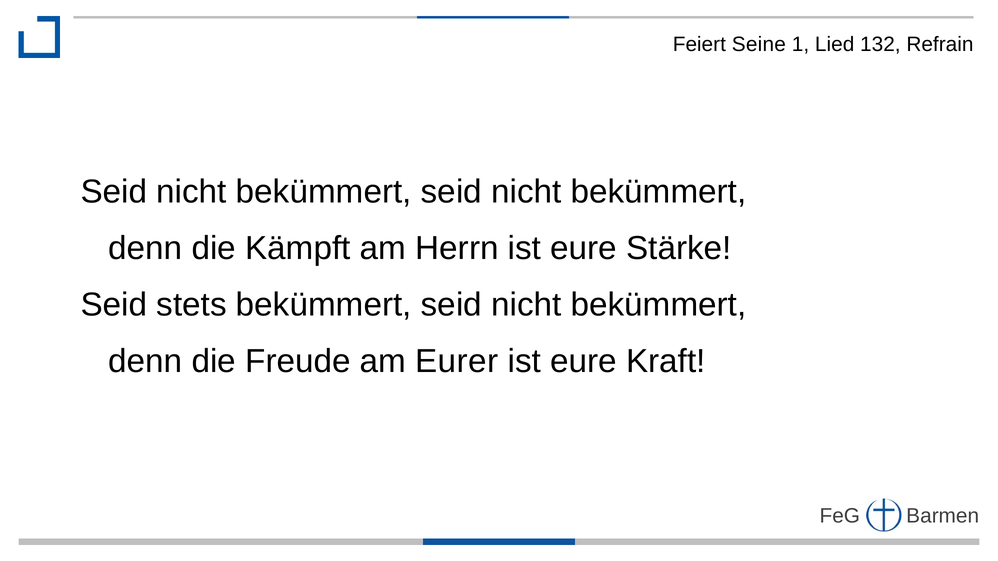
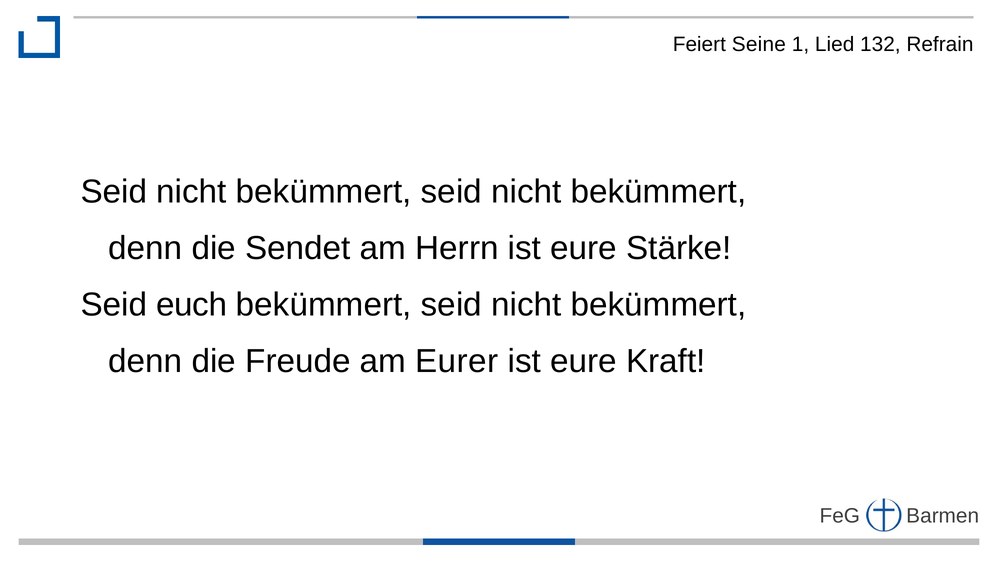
Kämpft: Kämpft -> Sendet (298, 249)
stets: stets -> euch (192, 305)
